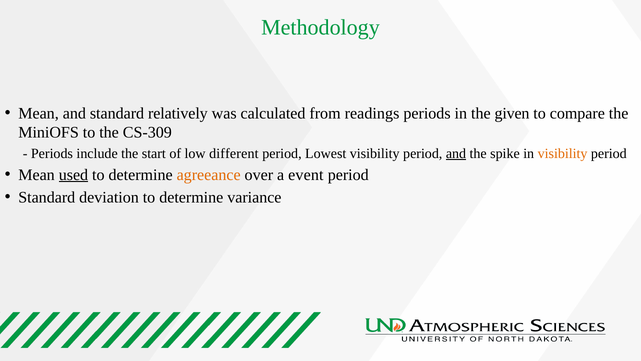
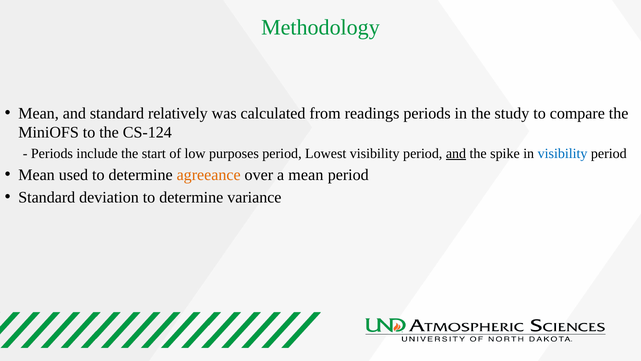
given: given -> study (512, 113)
CS-309: CS-309 -> CS-124 (147, 133)
different: different -> purposes (234, 153)
visibility colour: orange -> blue (563, 153)
used underline: present -> none (73, 175)
a event: event -> mean (306, 175)
